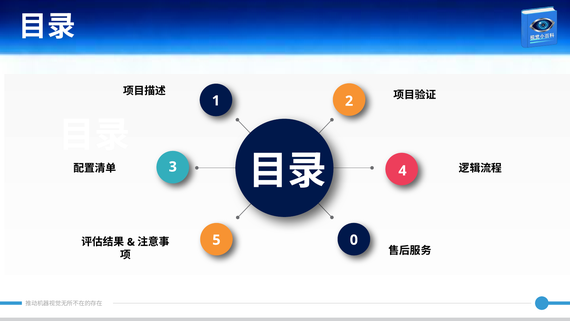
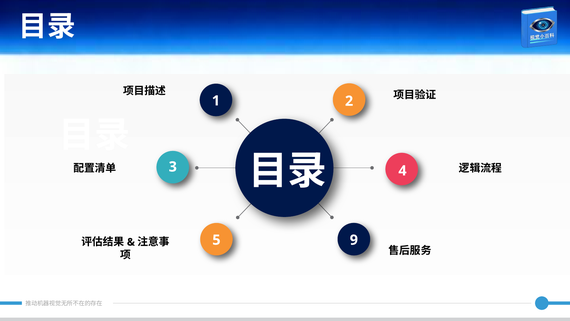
0: 0 -> 9 (354, 240)
